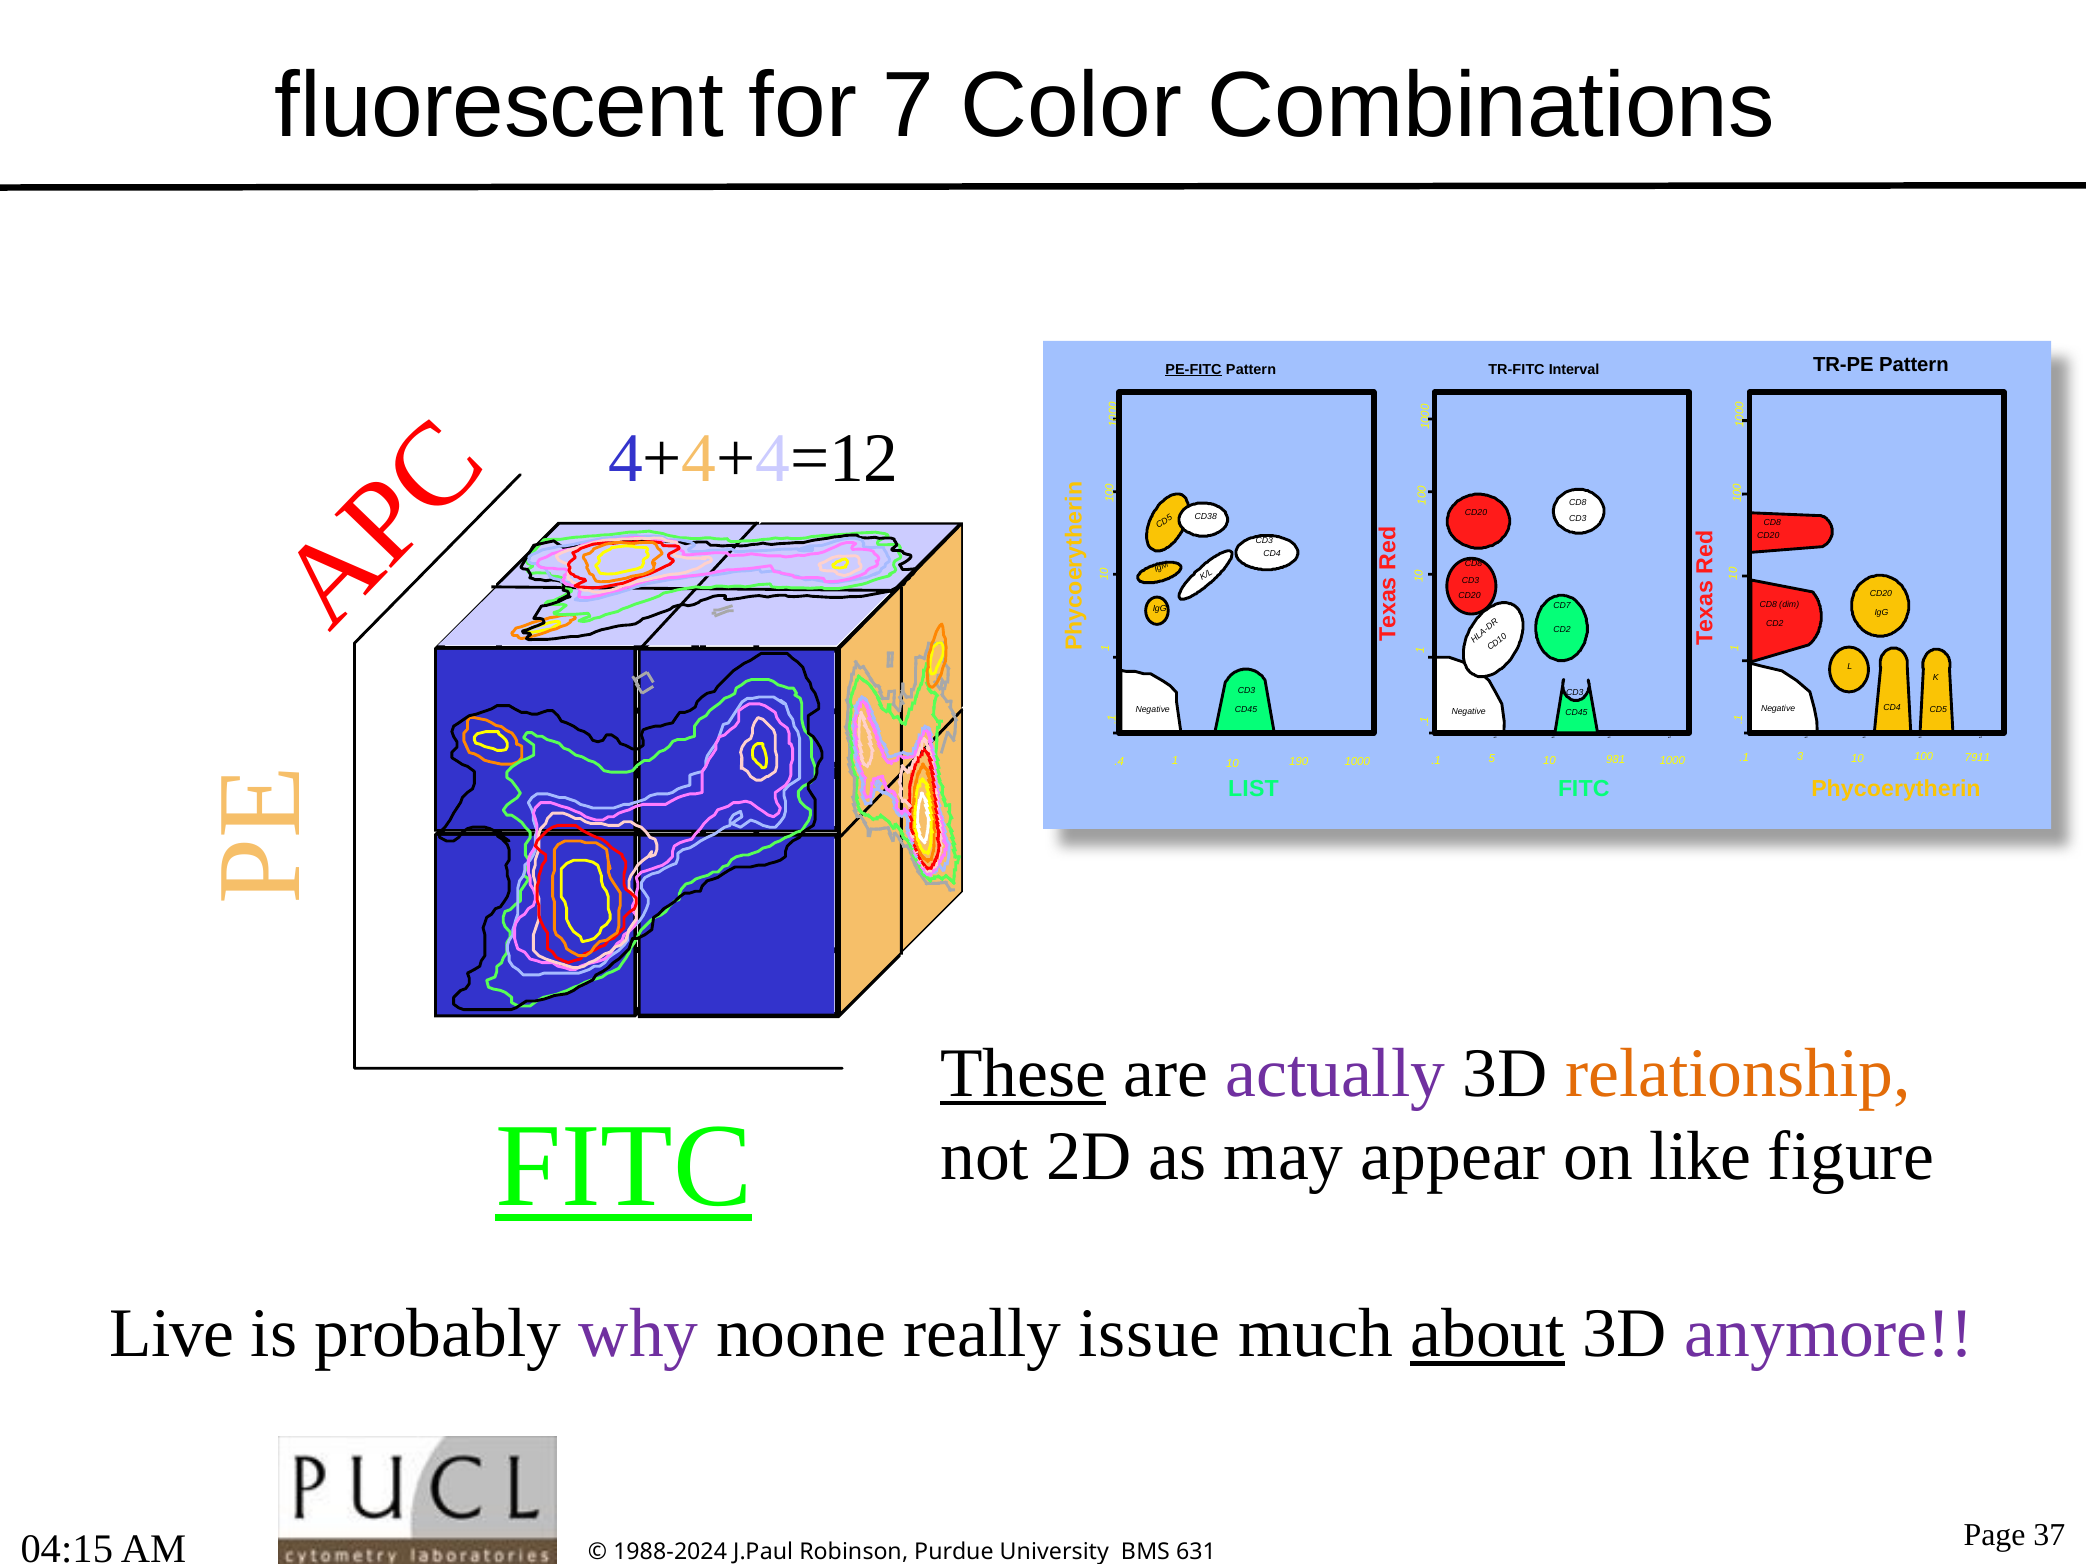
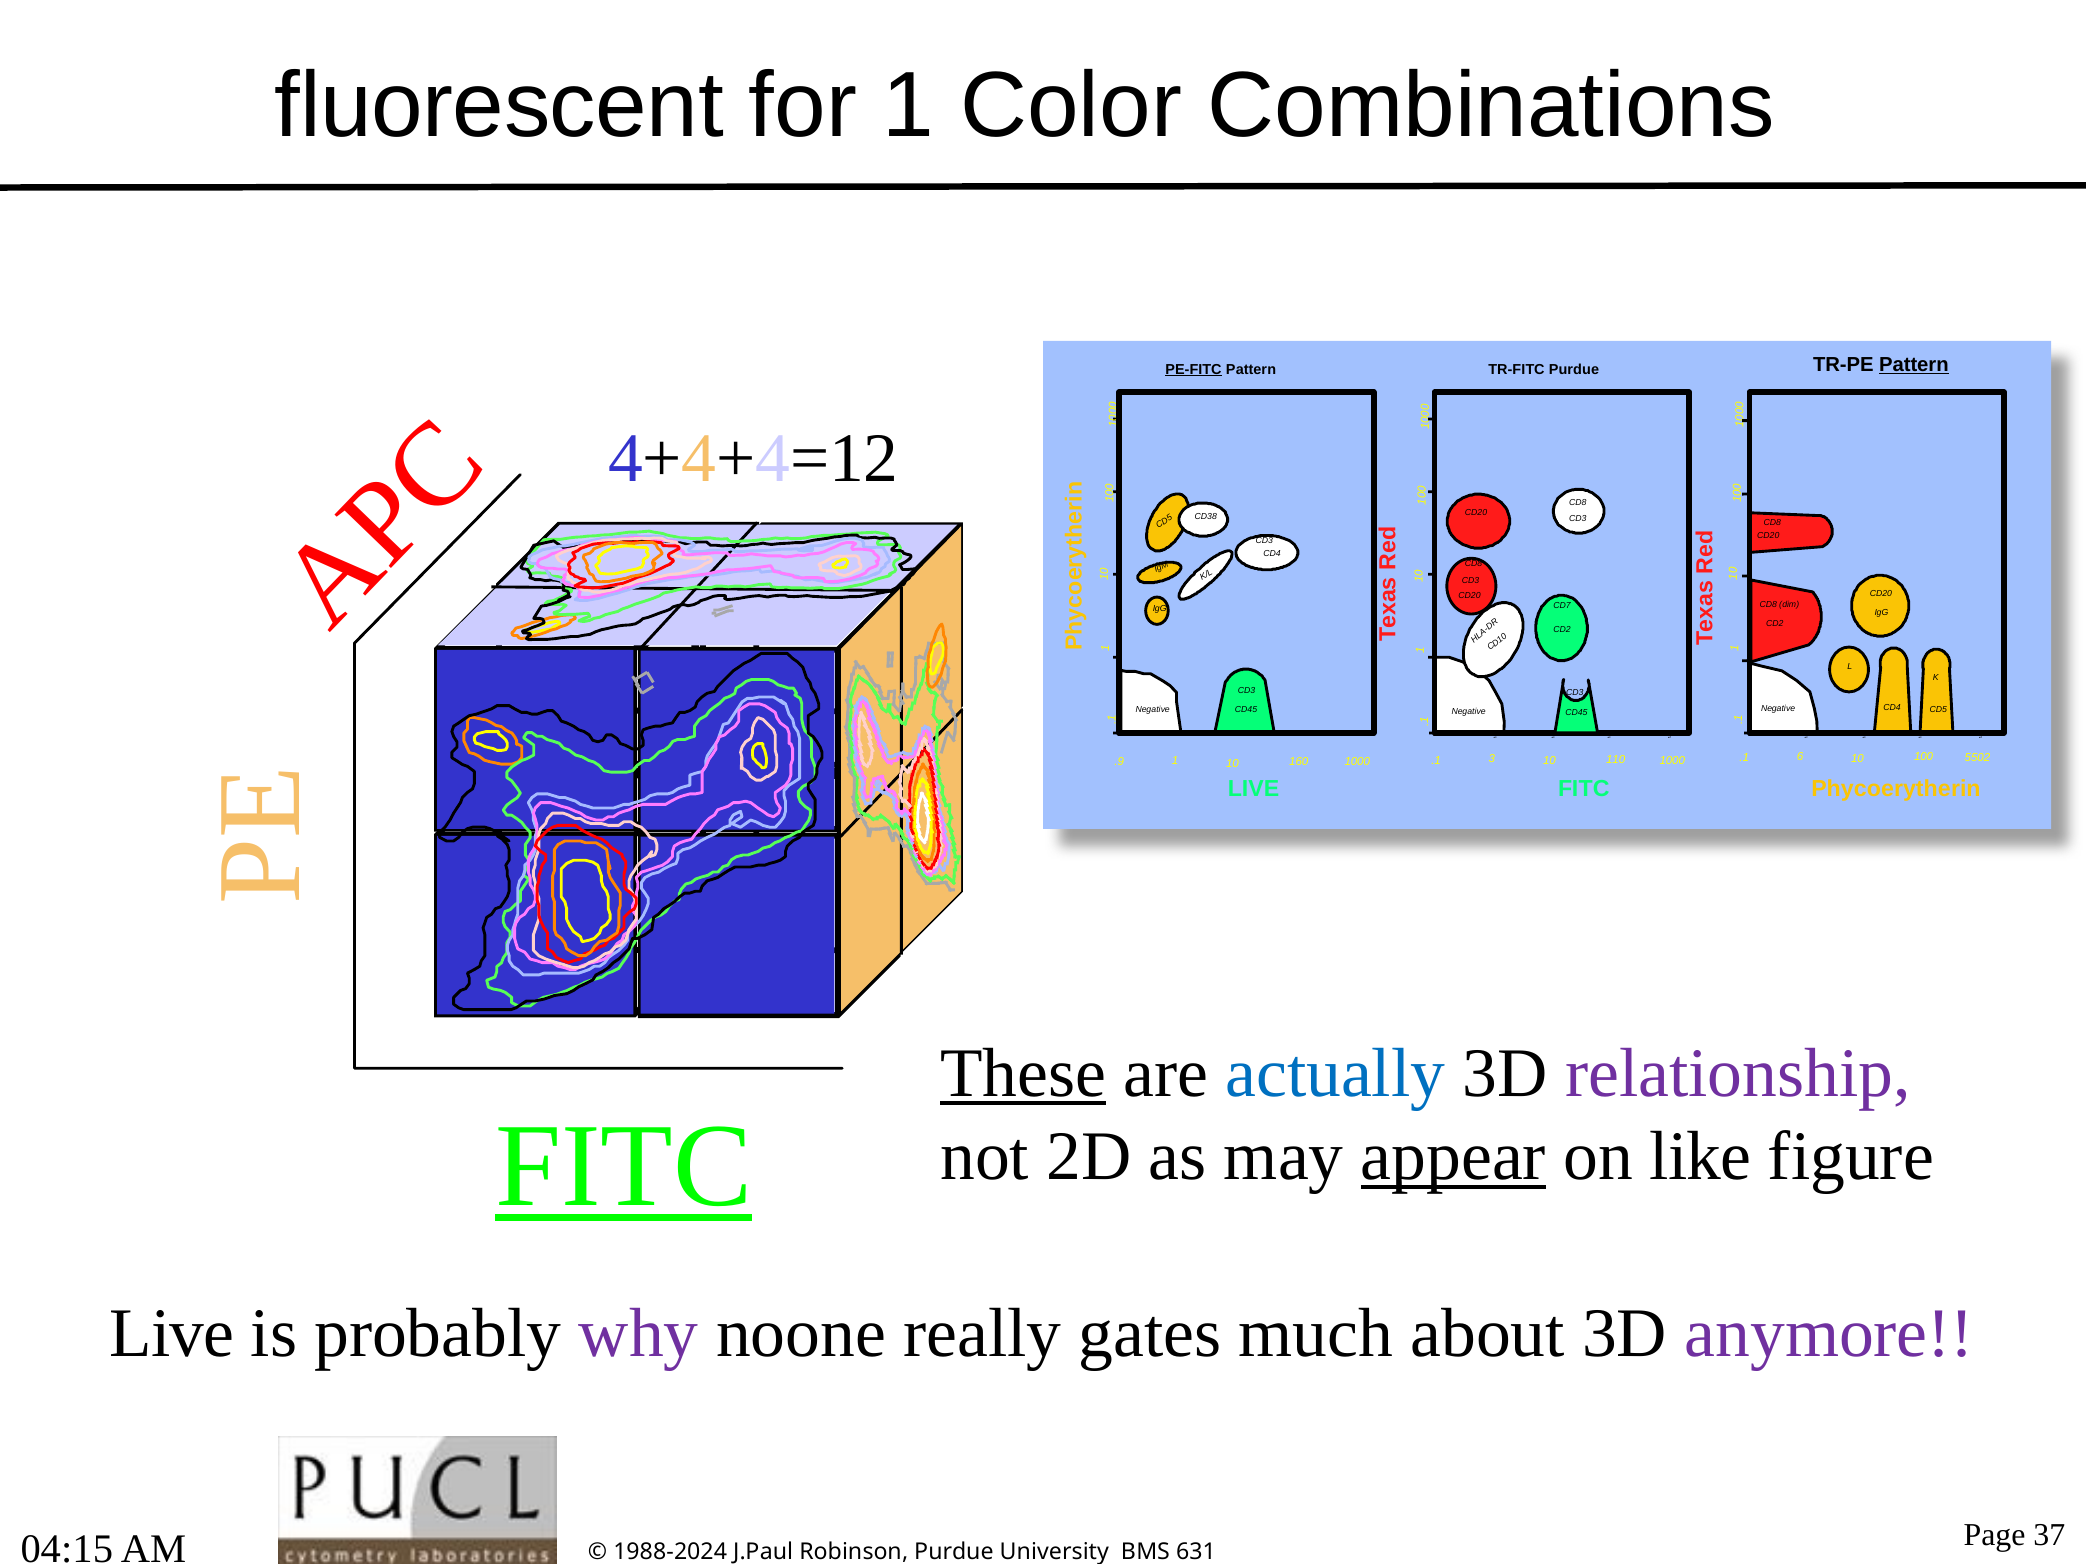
for 7: 7 -> 1 (909, 106)
Pattern underline: none -> present (1914, 365)
TR-FITC Interval: Interval -> Purdue (1574, 369)
.4: .4 -> .9 (1119, 762)
190: 190 -> 160 (1299, 762)
5: 5 -> 3 (1492, 759)
981: 981 -> 110 (1616, 760)
3: 3 -> 6 (1800, 757)
7911: 7911 -> 5502 (1977, 758)
LIST: LIST -> LIVE (1254, 789)
actually colour: purple -> blue (1335, 1074)
relationship colour: orange -> purple (1738, 1074)
appear underline: none -> present (1453, 1157)
issue: issue -> gates (1150, 1334)
about underline: present -> none (1488, 1334)
